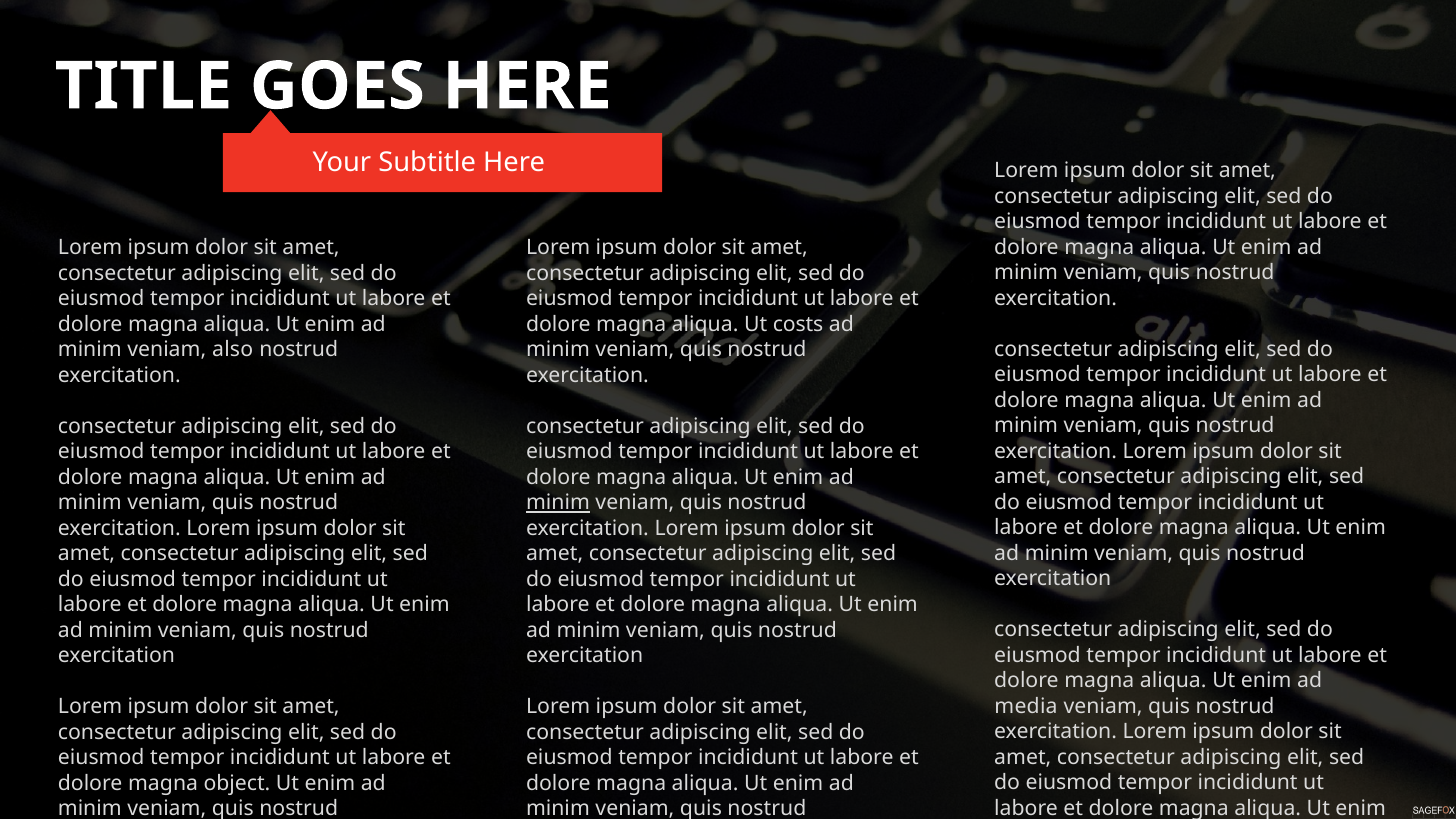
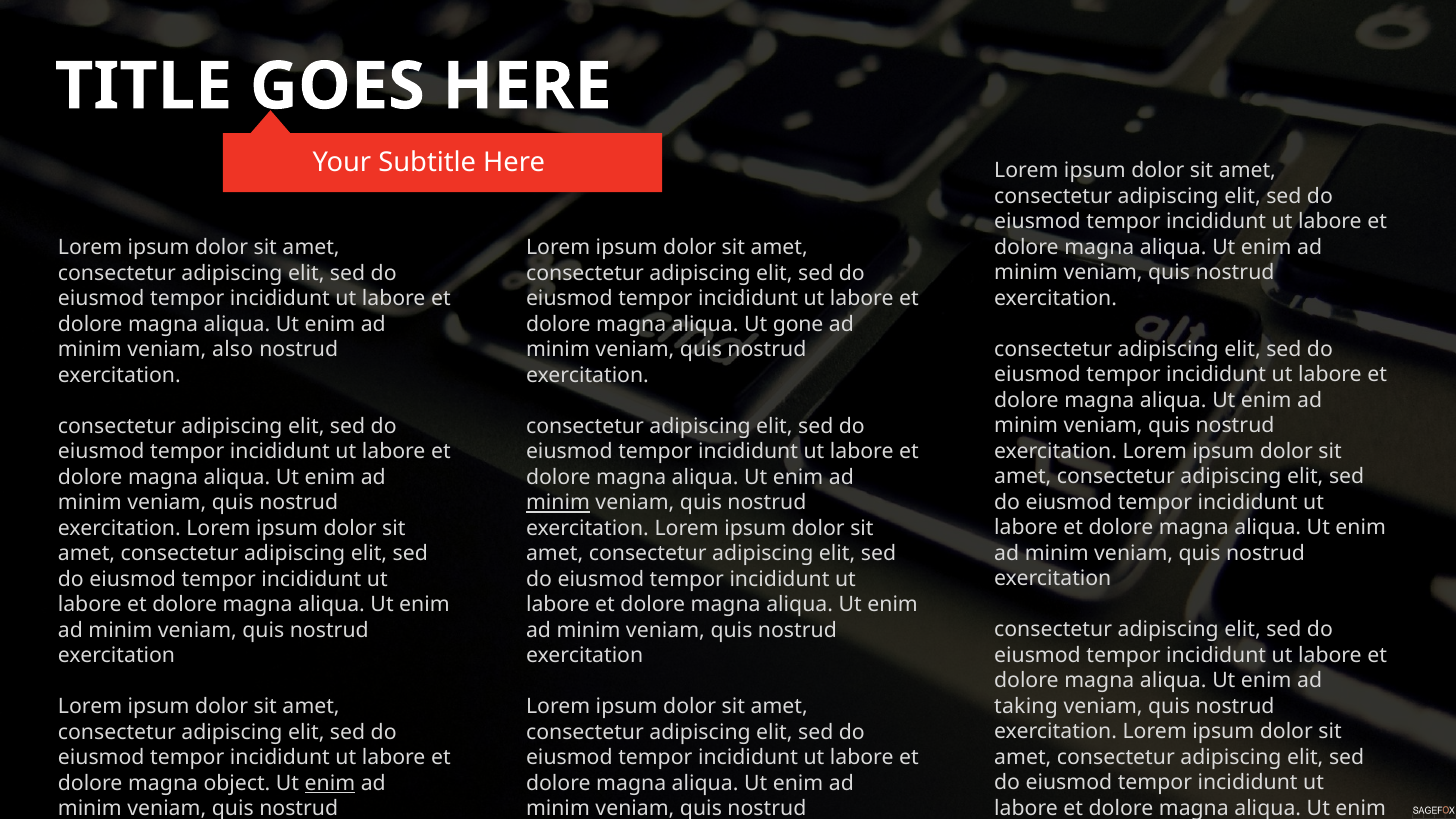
costs: costs -> gone (798, 324)
media: media -> taking (1026, 706)
enim underline: none -> present (330, 783)
